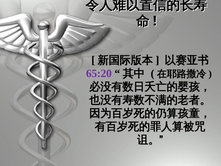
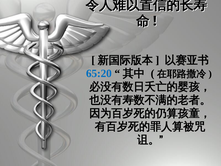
65:20 colour: purple -> blue (99, 73)
